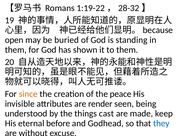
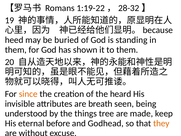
open: open -> heed (14, 40)
peace: peace -> heard (121, 94)
render: render -> breath (100, 104)
cast: cast -> tree (107, 113)
they colour: blue -> orange (161, 123)
